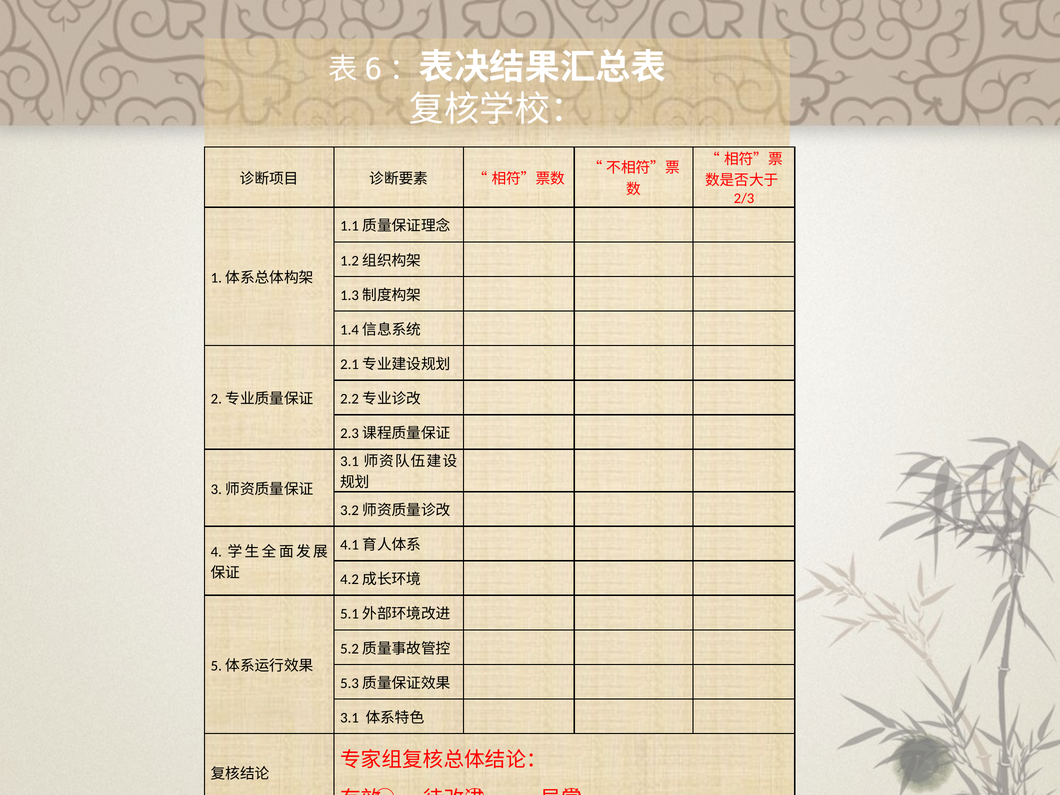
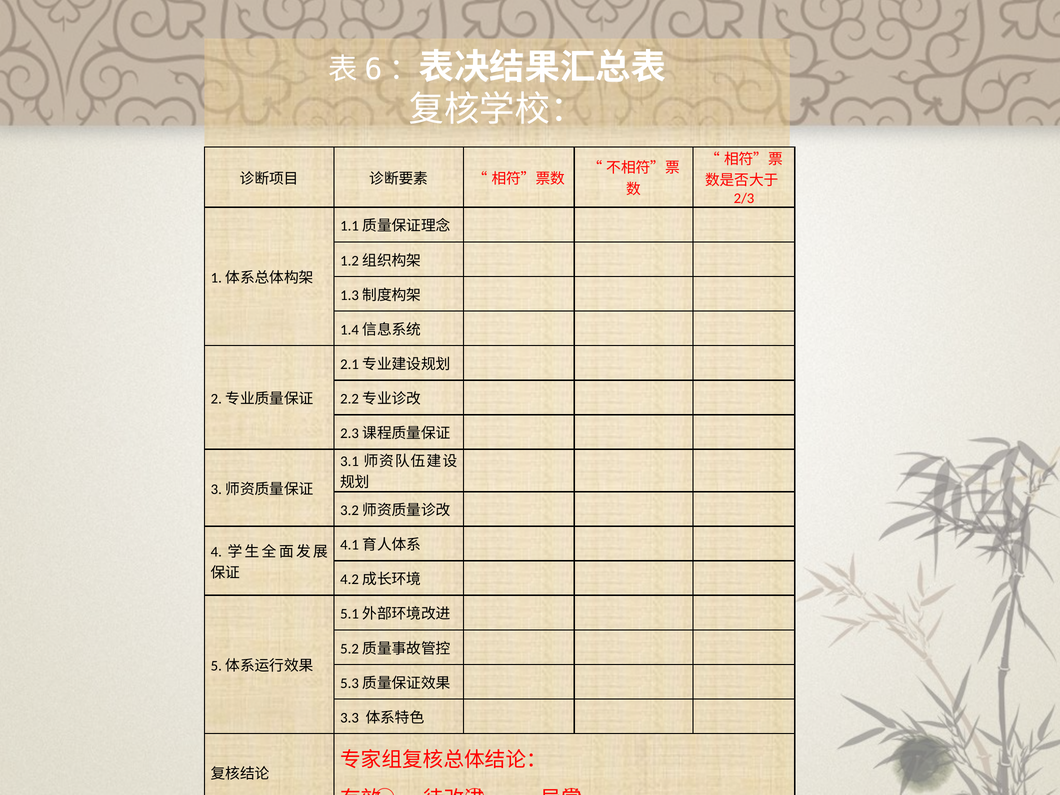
3.1: 3.1 -> 3.3 (350, 718)
